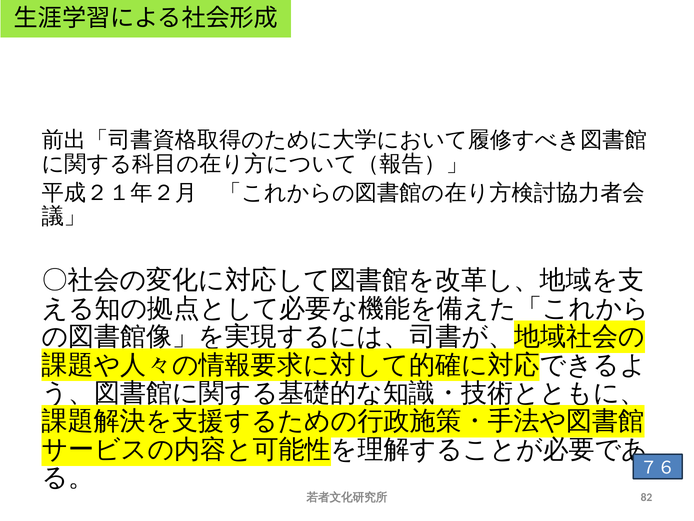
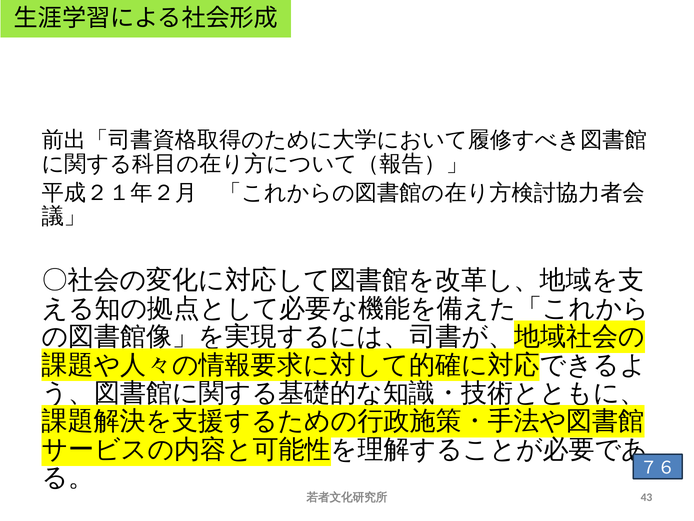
82: 82 -> 43 (646, 497)
